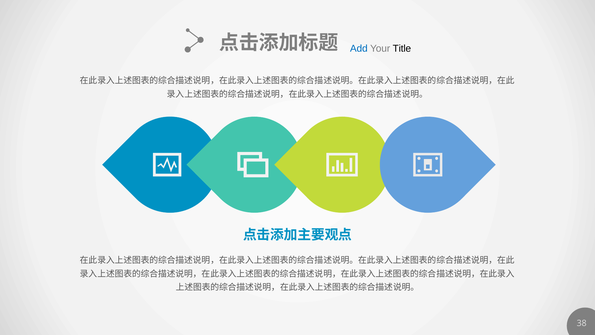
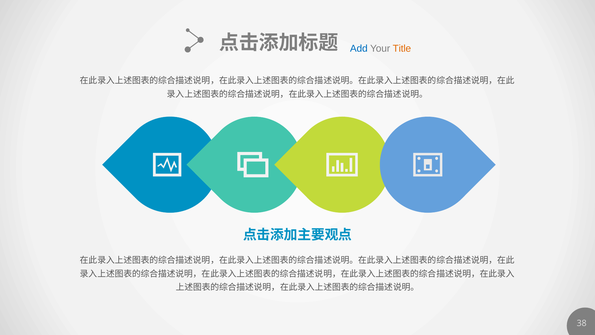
Title colour: black -> orange (402, 48)
